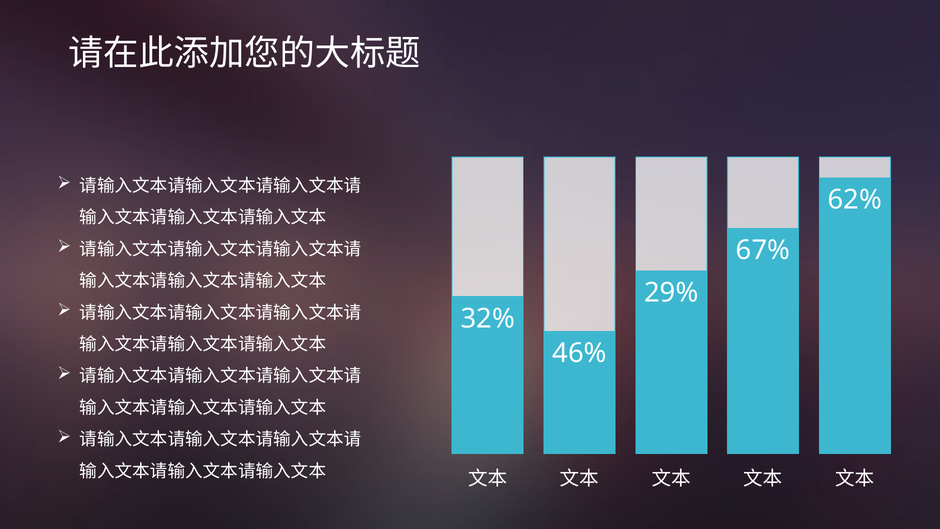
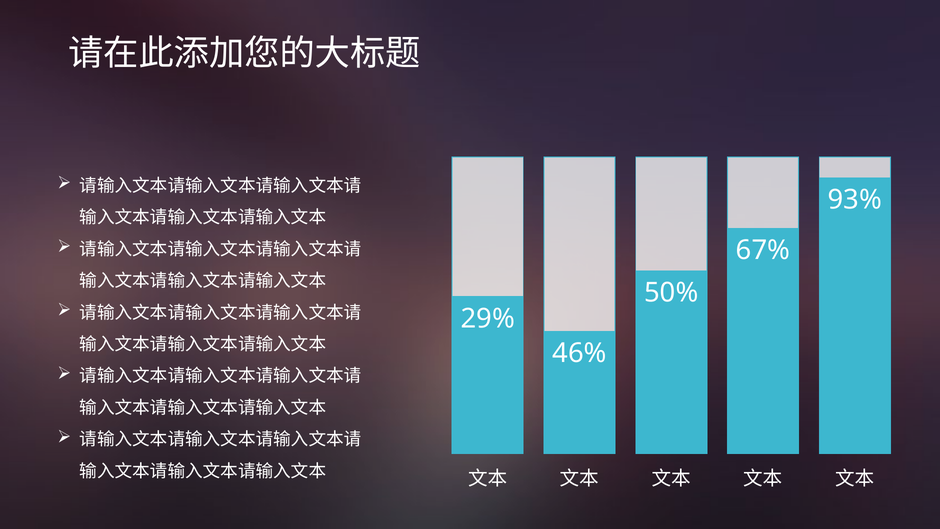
62%: 62% -> 93% (855, 200)
29%: 29% -> 50% (671, 293)
32%: 32% -> 29% (488, 318)
